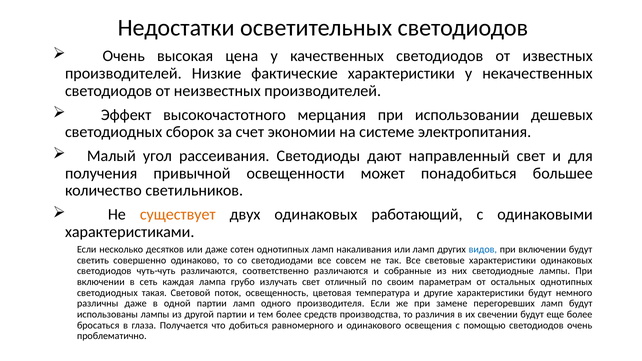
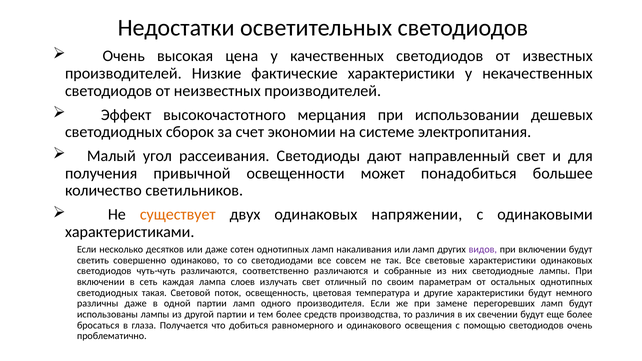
работающий: работающий -> напряжении (417, 215)
видов colour: blue -> purple (483, 250)
грубо: грубо -> слоев (243, 282)
